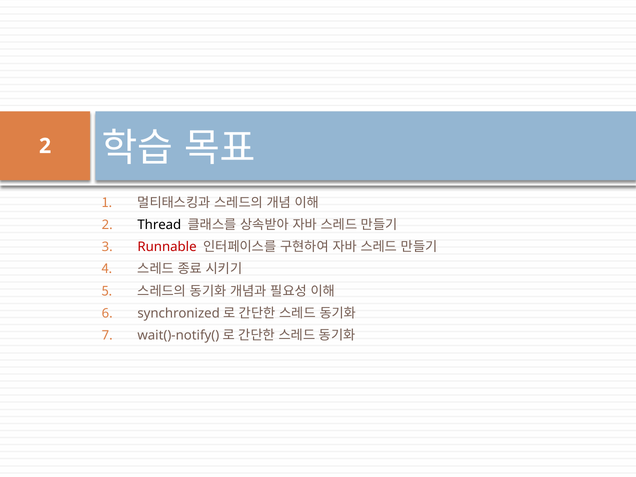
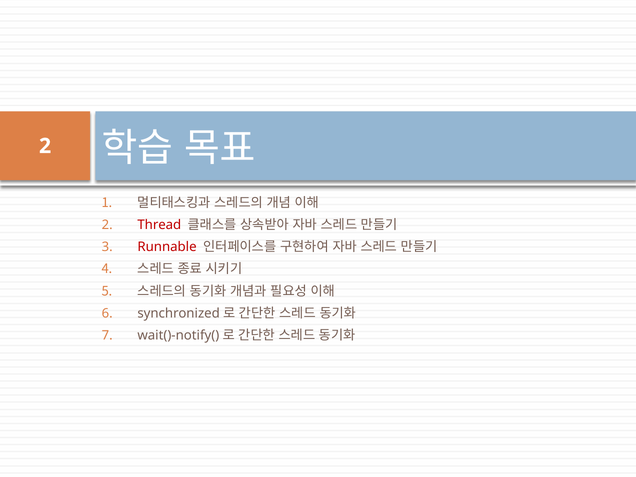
Thread colour: black -> red (159, 225)
